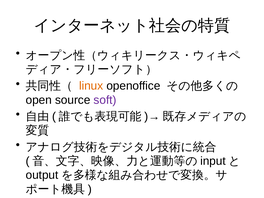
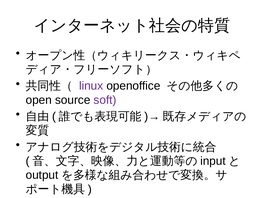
linux colour: orange -> purple (91, 86)
